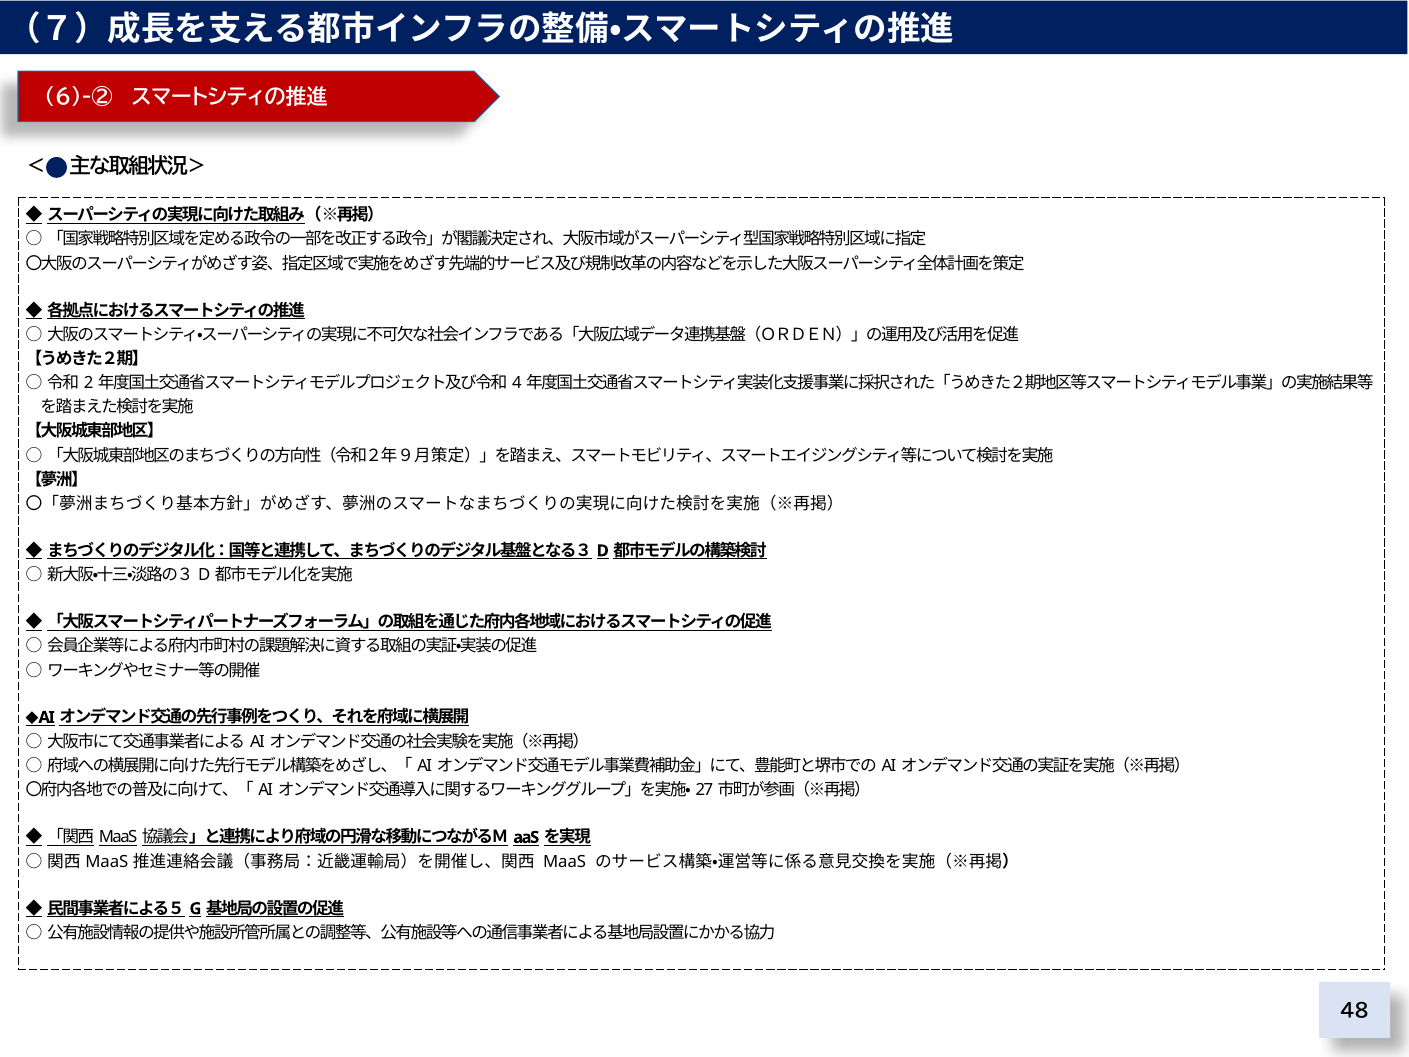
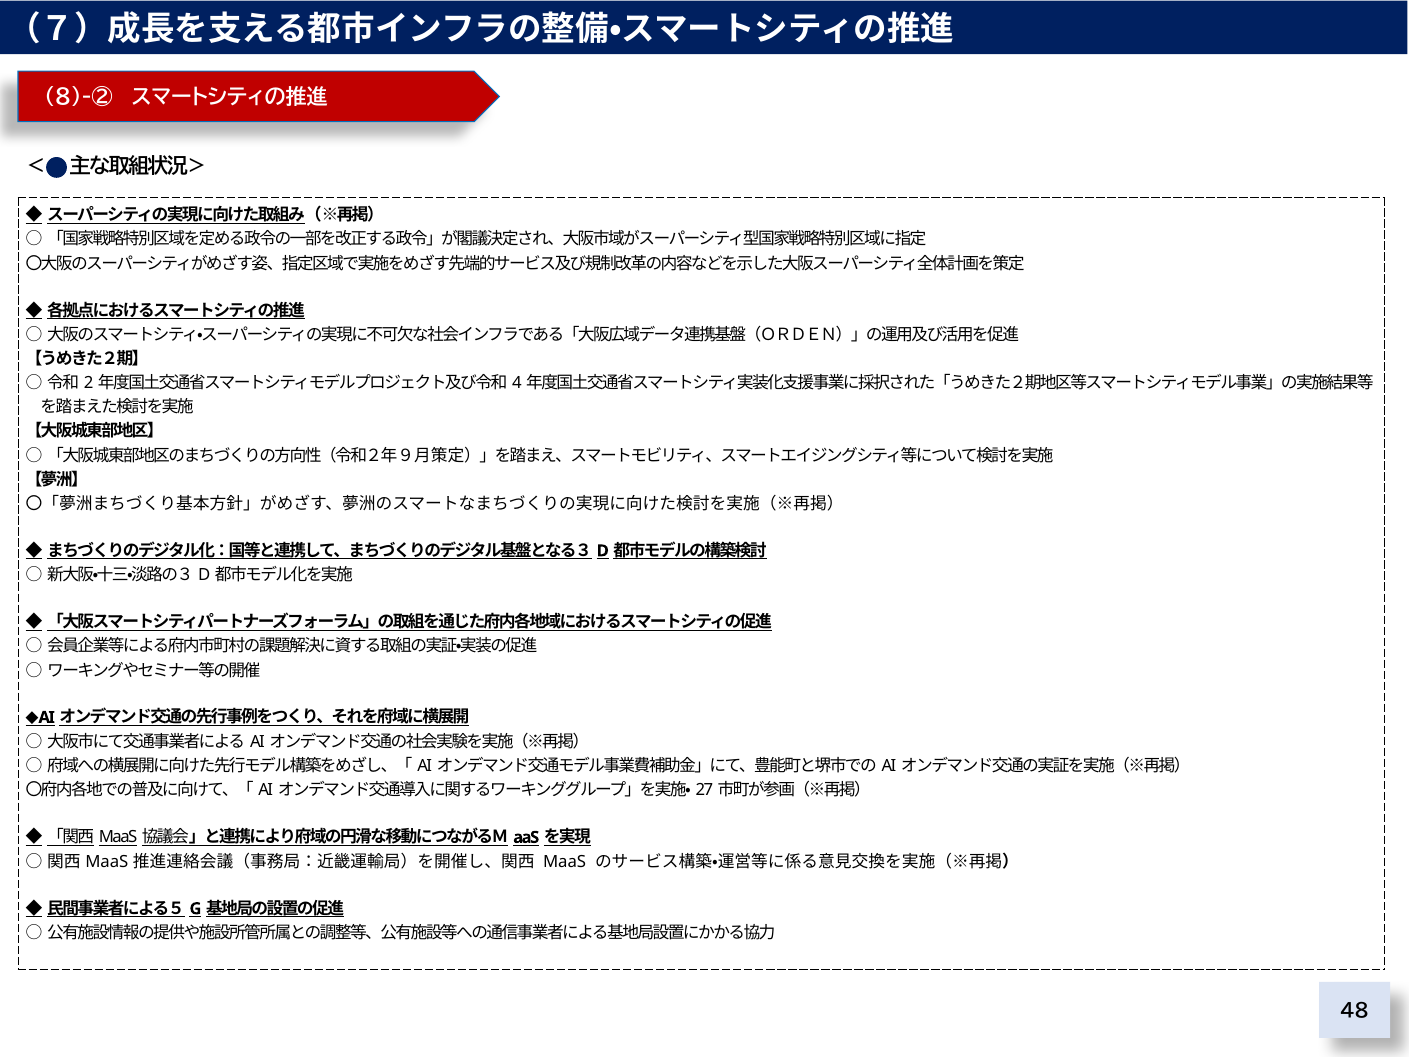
6)-②: 6)-② -> 8)-② (79, 98)
